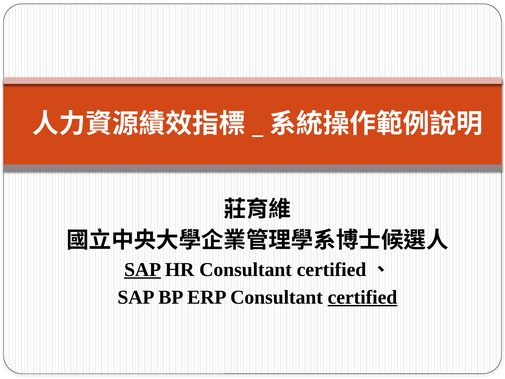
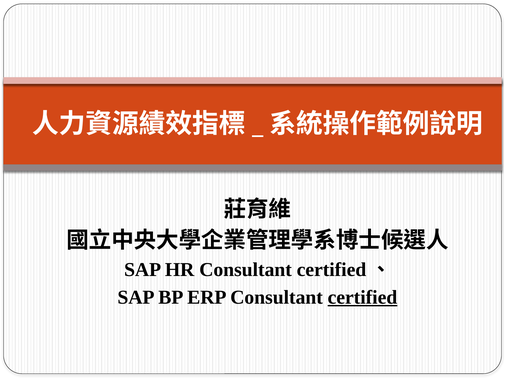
SAP underline: present -> none (143, 269)
